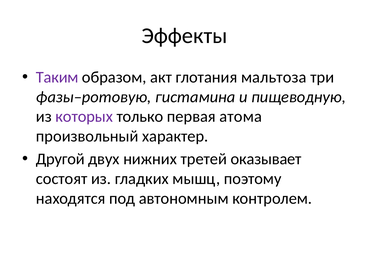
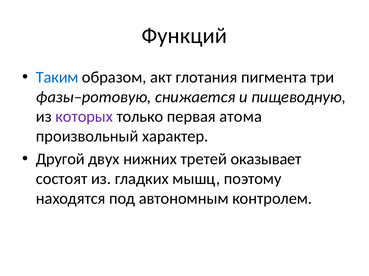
Эффекты: Эффекты -> Функций (184, 36)
Таким colour: purple -> blue (57, 77)
мальтоза: мальтоза -> пигмента (274, 77)
гистамина: гистамина -> снижается (195, 97)
